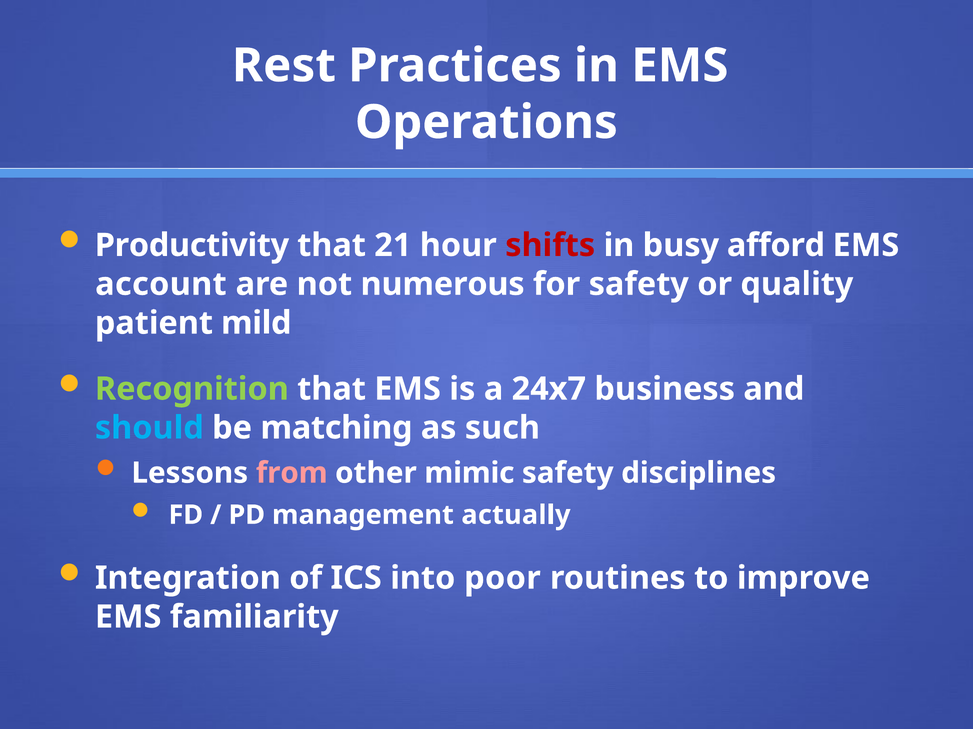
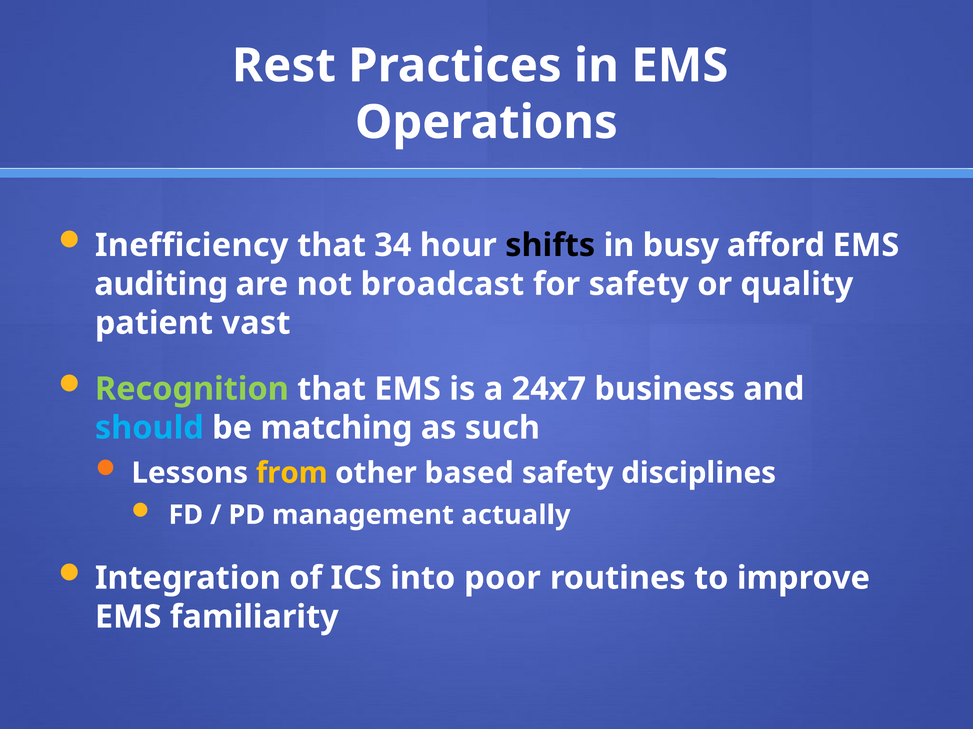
Productivity: Productivity -> Inefficiency (192, 246)
21: 21 -> 34 (393, 246)
shifts colour: red -> black (550, 246)
account: account -> auditing (161, 284)
numerous: numerous -> broadcast (442, 284)
mild: mild -> vast (256, 323)
from colour: pink -> yellow (292, 473)
mimic: mimic -> based (469, 473)
